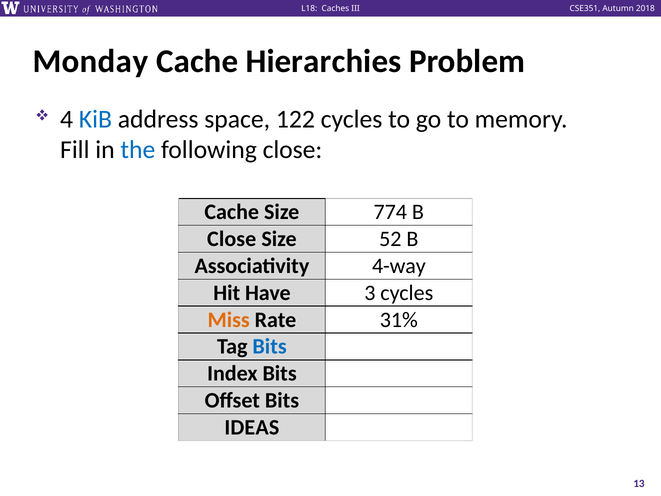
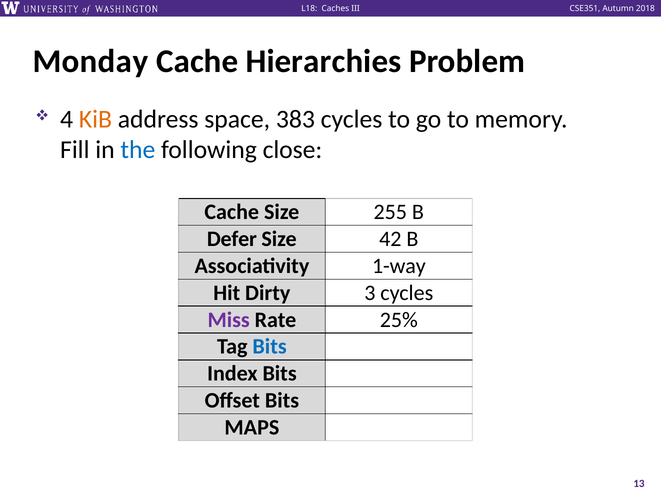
KiB colour: blue -> orange (95, 119)
122: 122 -> 383 (295, 119)
774: 774 -> 255 (390, 212)
Close: Close -> Defer (232, 239)
52: 52 -> 42 (390, 239)
4-way: 4-way -> 1-way (399, 266)
Have: Have -> Dirty (268, 293)
Miss colour: orange -> purple (229, 320)
31%: 31% -> 25% (399, 320)
IDEAS: IDEAS -> MAPS (252, 427)
